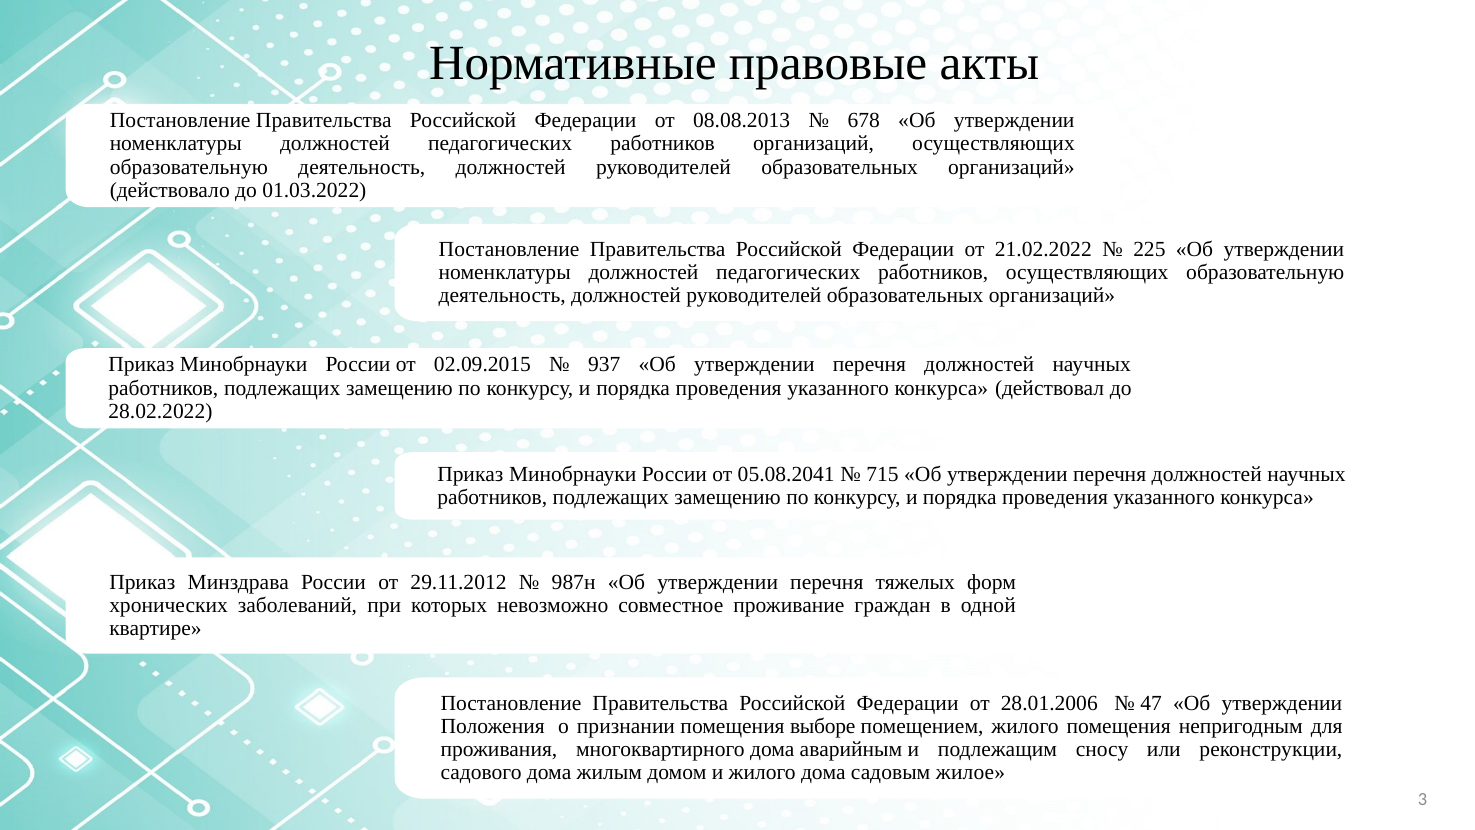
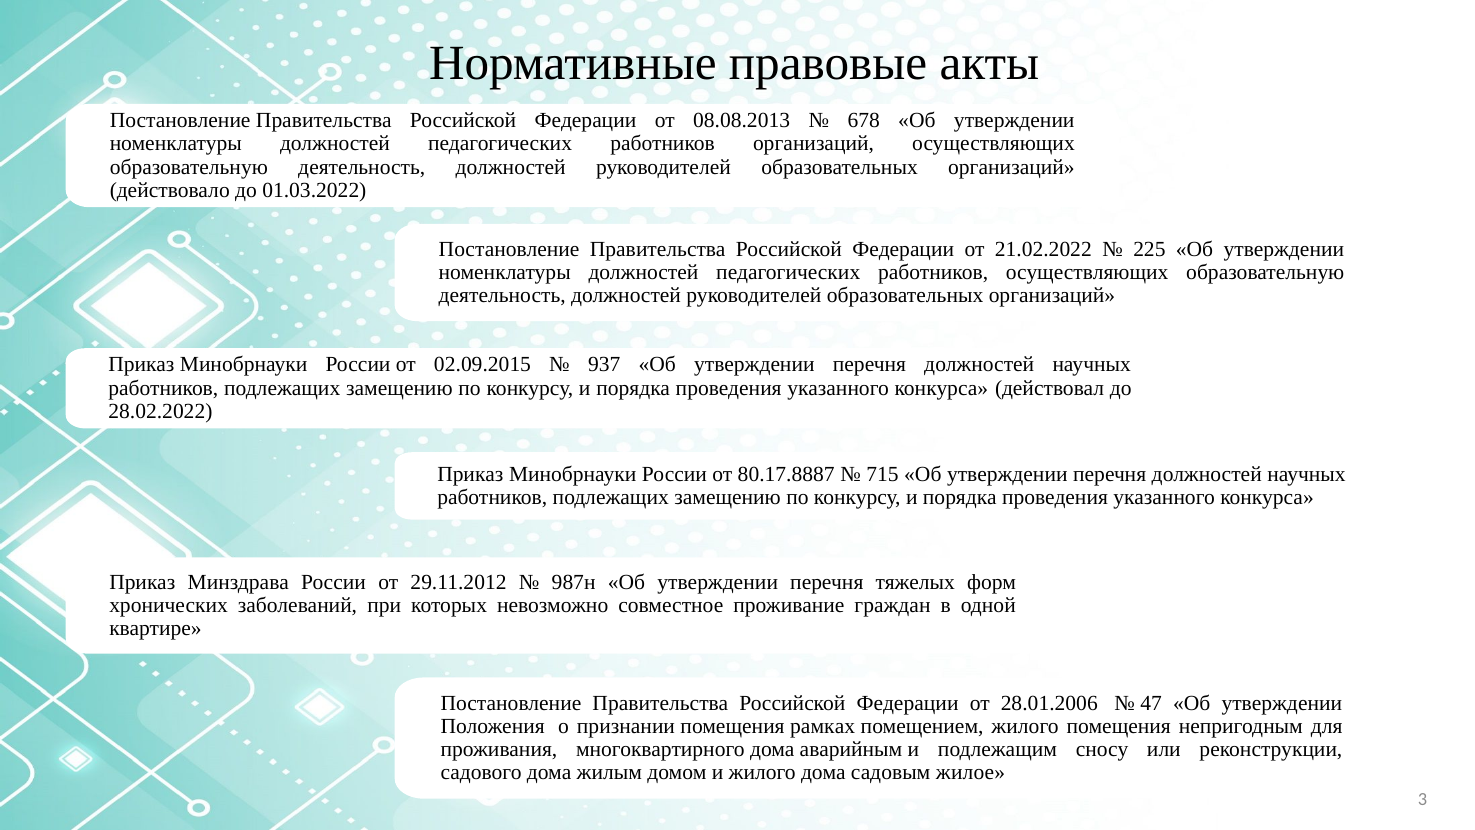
05.08.2041: 05.08.2041 -> 80.17.8887 (786, 474)
выборе: выборе -> рамках (823, 726)
